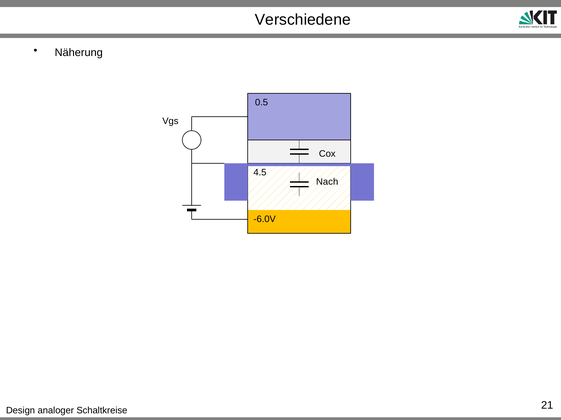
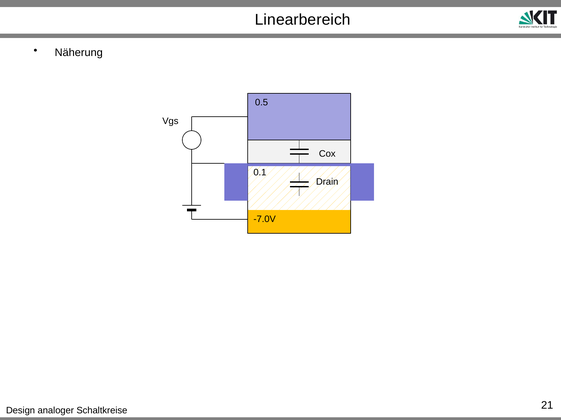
Verschiedene: Verschiedene -> Linearbereich (303, 20)
4.5: 4.5 -> 0.1 (260, 173)
Nach: Nach -> Drain (327, 182)
-6.0V: -6.0V -> -7.0V (265, 219)
